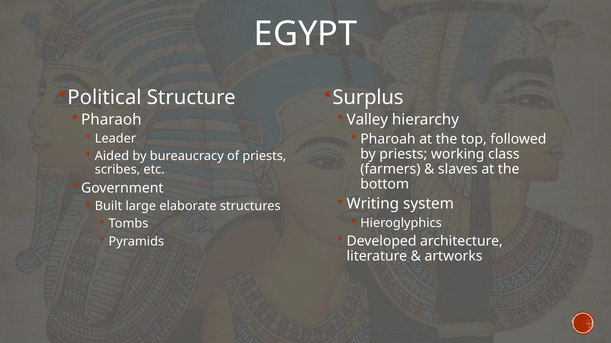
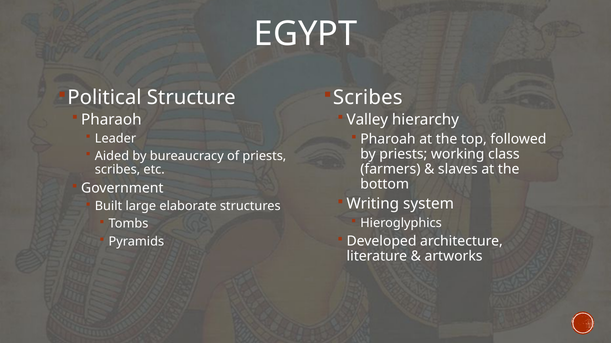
Surplus: Surplus -> Scribes (368, 98)
